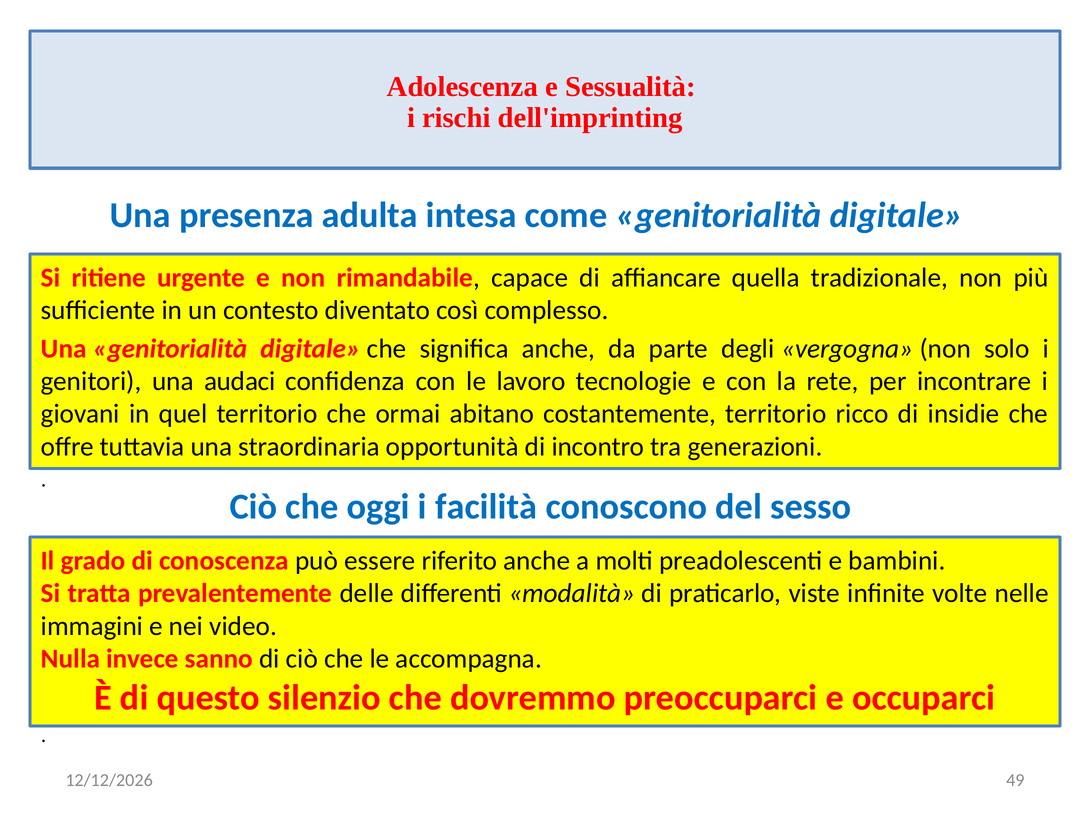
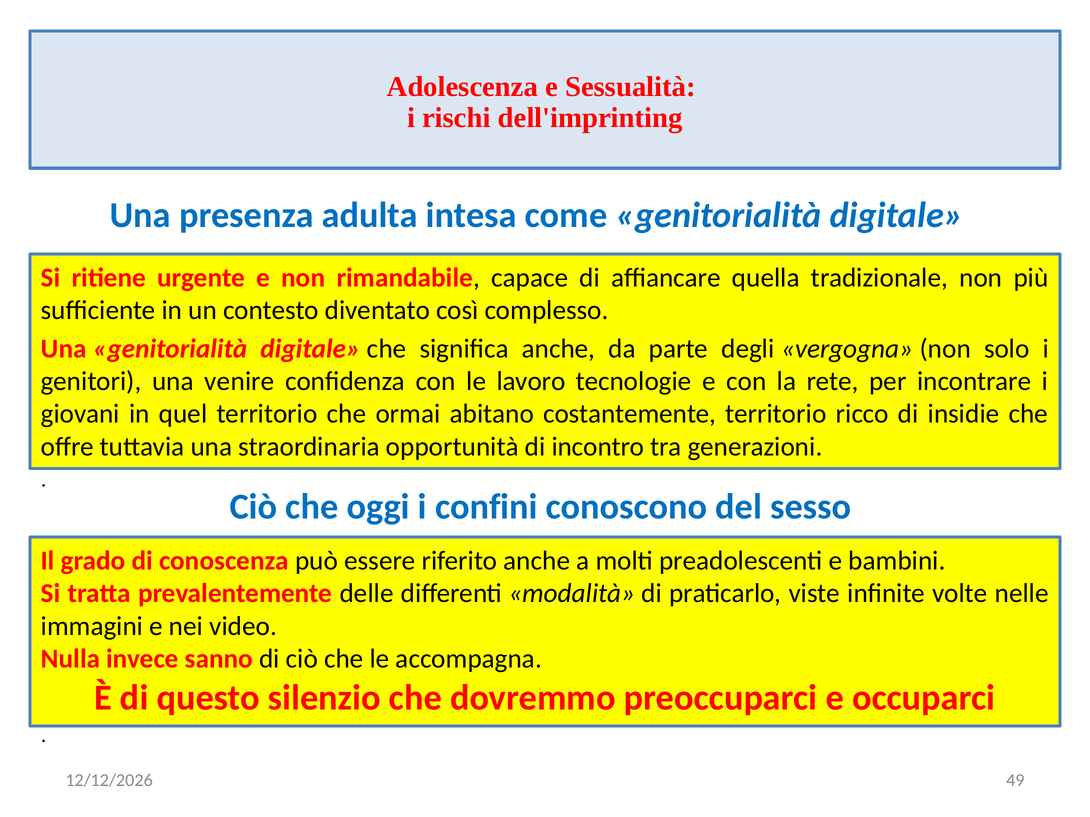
audaci: audaci -> venire (240, 382)
facilità: facilità -> confini (486, 507)
